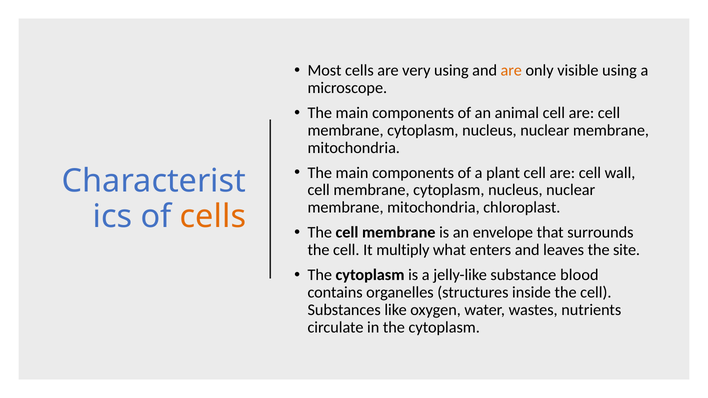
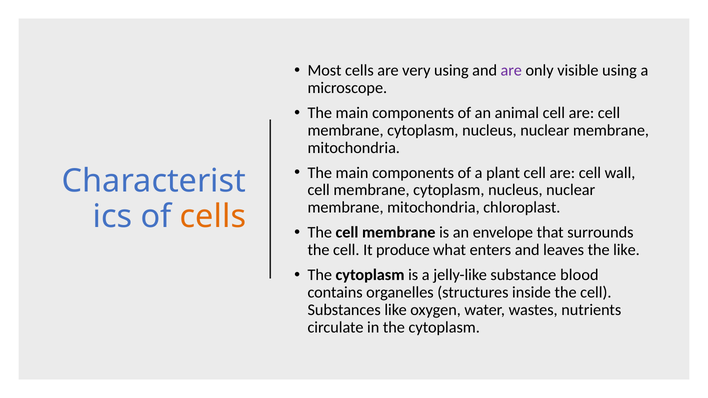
are colour: orange -> purple (511, 71)
multiply: multiply -> produce (403, 250)
the site: site -> like (627, 250)
